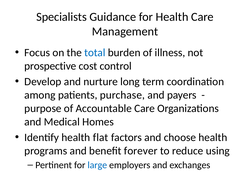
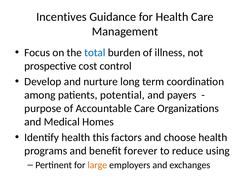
Specialists: Specialists -> Incentives (61, 17)
purchase: purchase -> potential (122, 95)
flat: flat -> this (101, 137)
large colour: blue -> orange (97, 165)
